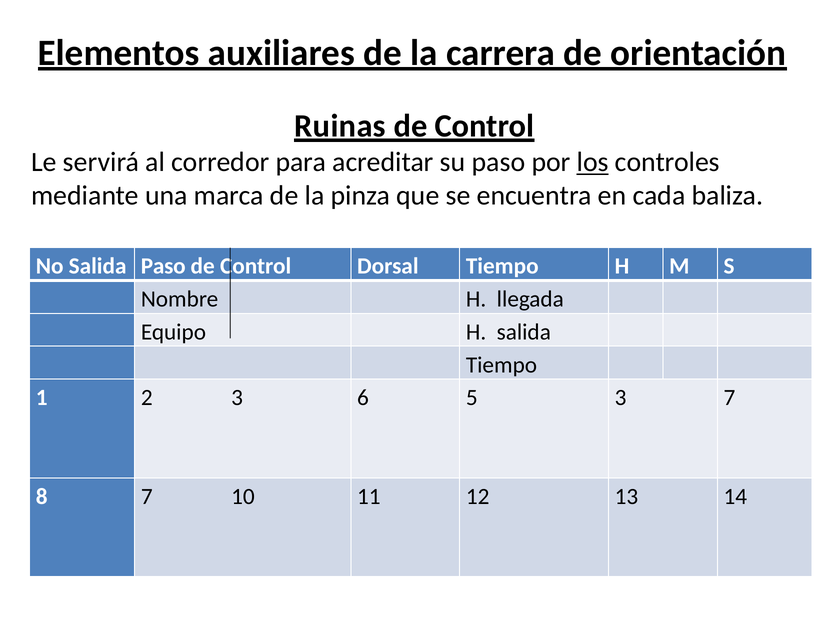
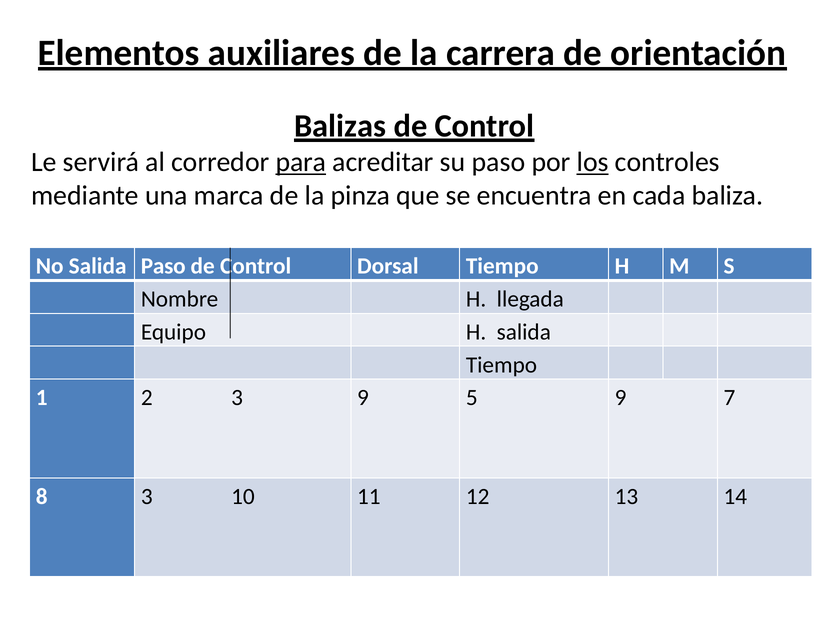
Ruinas: Ruinas -> Balizas (340, 126)
para underline: none -> present (301, 162)
3 6: 6 -> 9 (363, 397)
5 3: 3 -> 9 (621, 397)
8 7: 7 -> 3 (147, 496)
